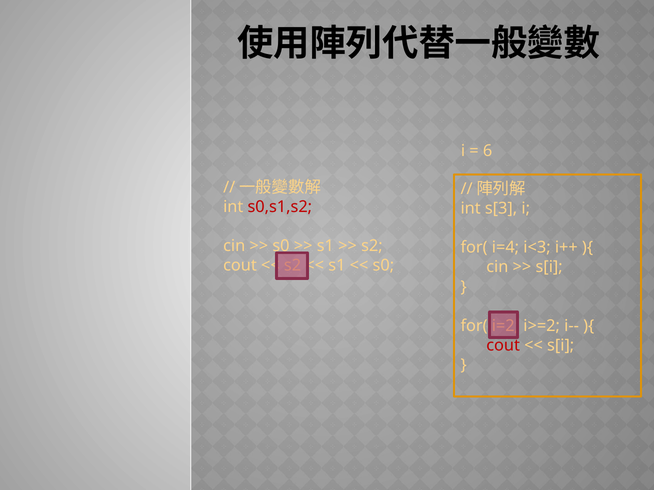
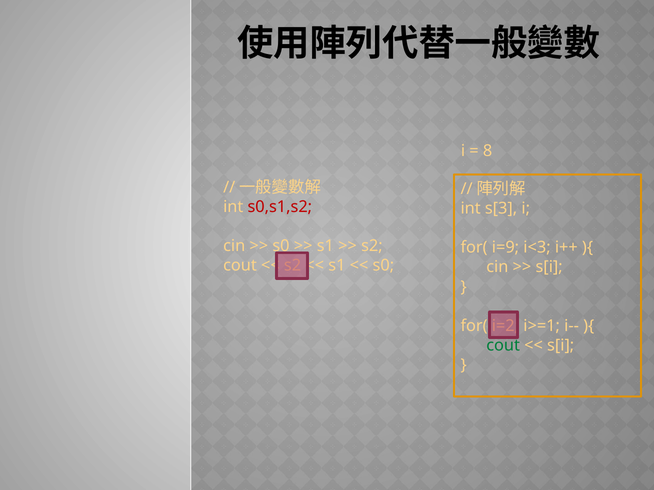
6: 6 -> 8 (488, 151)
i=4: i=4 -> i=9 (505, 248)
i>=2: i>=2 -> i>=1 (542, 326)
cout colour: red -> green (503, 346)
